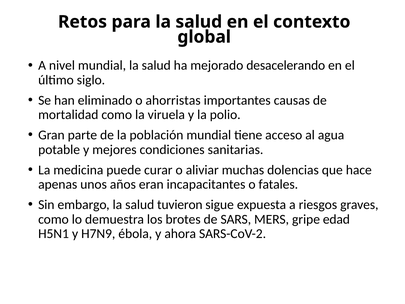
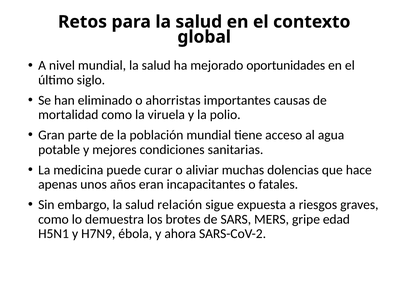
desacelerando: desacelerando -> oportunidades (286, 65)
tuvieron: tuvieron -> relación (180, 205)
